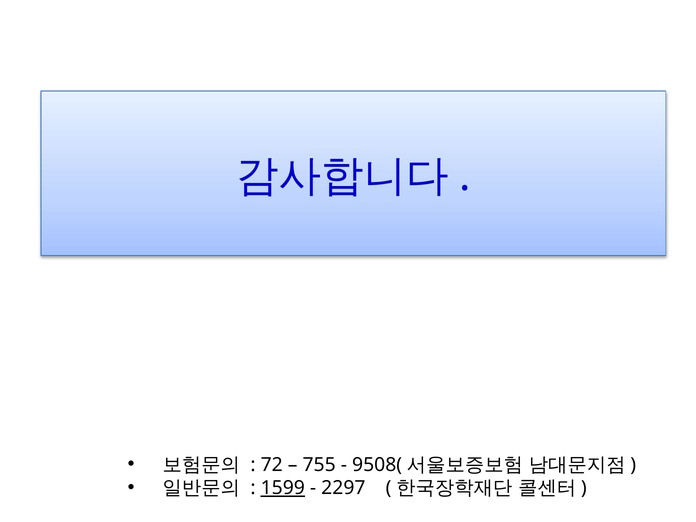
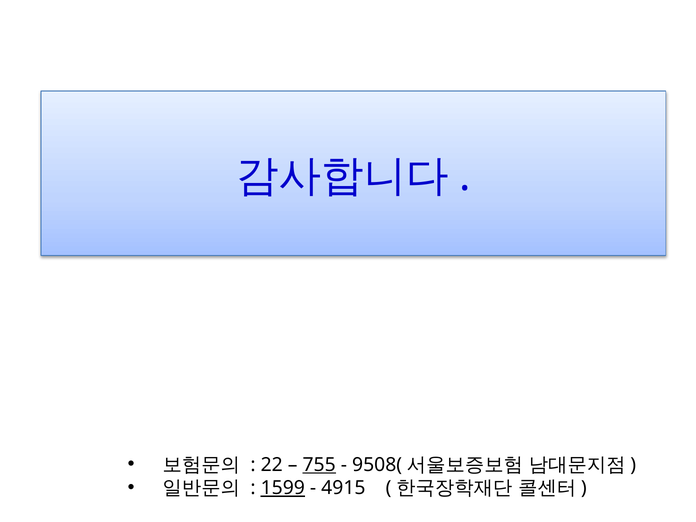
72: 72 -> 22 (272, 465)
755 underline: none -> present (319, 465)
2297: 2297 -> 4915 (343, 488)
